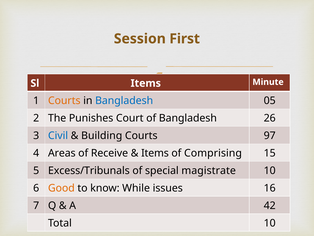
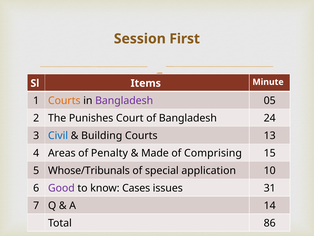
Bangladesh colour: blue -> purple (124, 101)
26: 26 -> 24 (270, 118)
97: 97 -> 13 (270, 135)
Receive: Receive -> Penalty (109, 153)
Items: Items -> Made (155, 153)
Excess/Tribunals: Excess/Tribunals -> Whose/Tribunals (89, 170)
magistrate: magistrate -> application (209, 170)
Good colour: orange -> purple (61, 188)
While: While -> Cases (136, 188)
16: 16 -> 31 (270, 188)
42: 42 -> 14 (270, 205)
Total 10: 10 -> 86 (270, 223)
